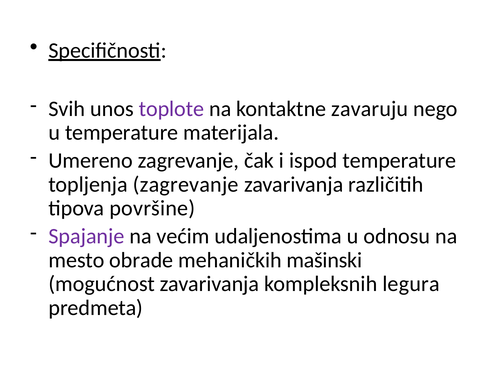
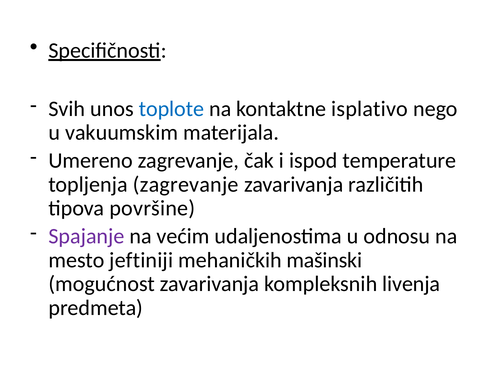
toplote colour: purple -> blue (171, 109)
zavaruju: zavaruju -> isplativo (370, 109)
u temperature: temperature -> vakuumskim (122, 133)
obrade: obrade -> jeftiniji (141, 260)
legura: legura -> livenja (411, 284)
